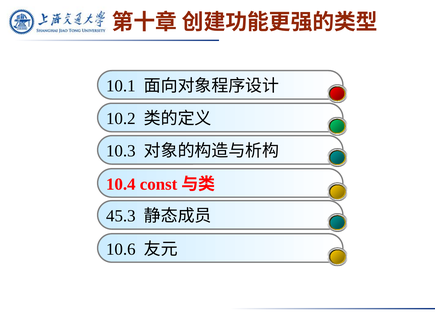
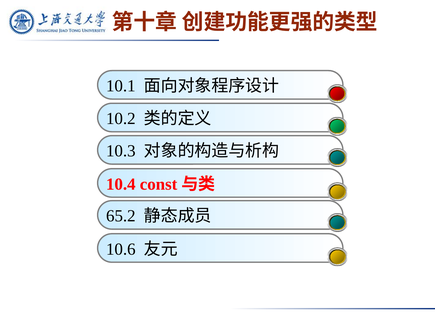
45.3: 45.3 -> 65.2 (121, 216)
